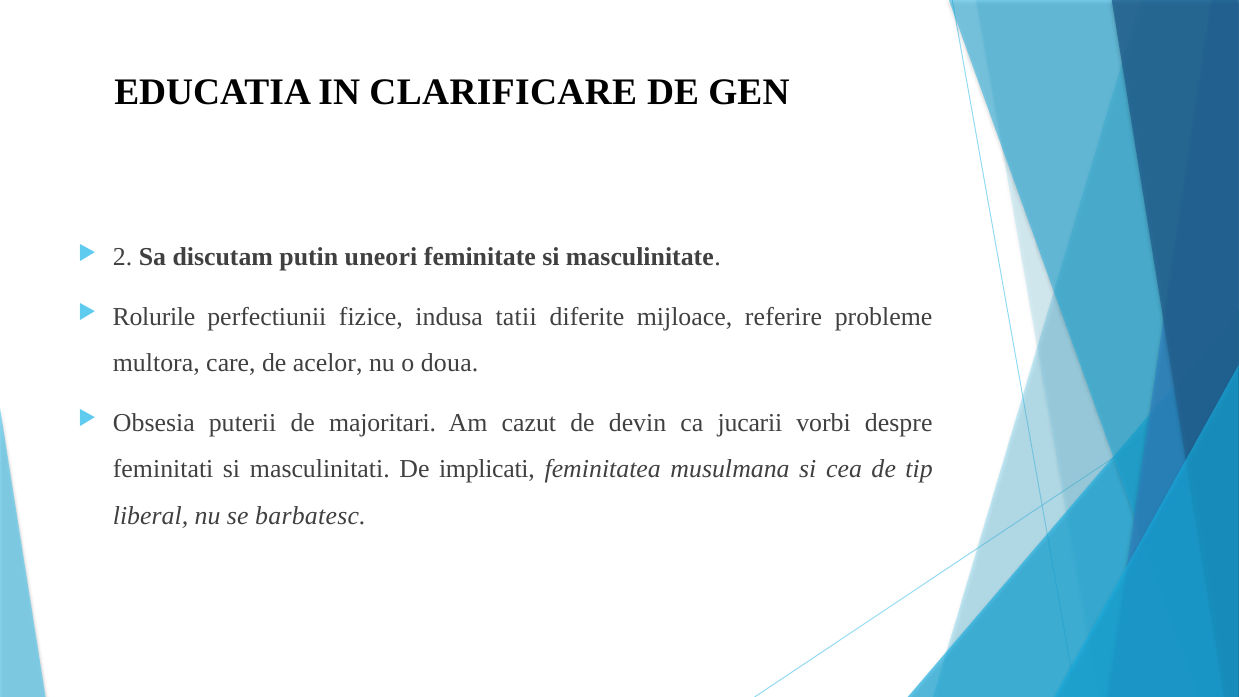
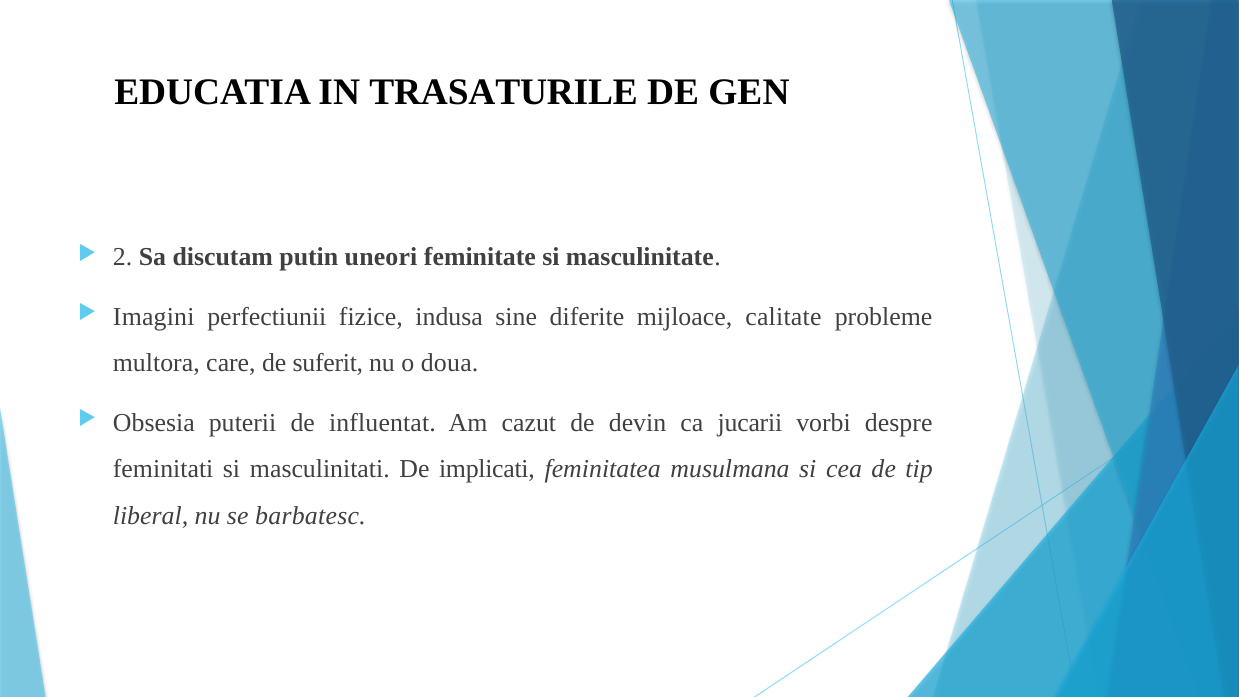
CLARIFICARE: CLARIFICARE -> TRASATURILE (504, 92)
Rolurile: Rolurile -> Imagini (154, 317)
tatii: tatii -> sine (516, 317)
referire: referire -> calitate (783, 317)
acelor: acelor -> suferit (328, 363)
majoritari: majoritari -> influentat (382, 423)
